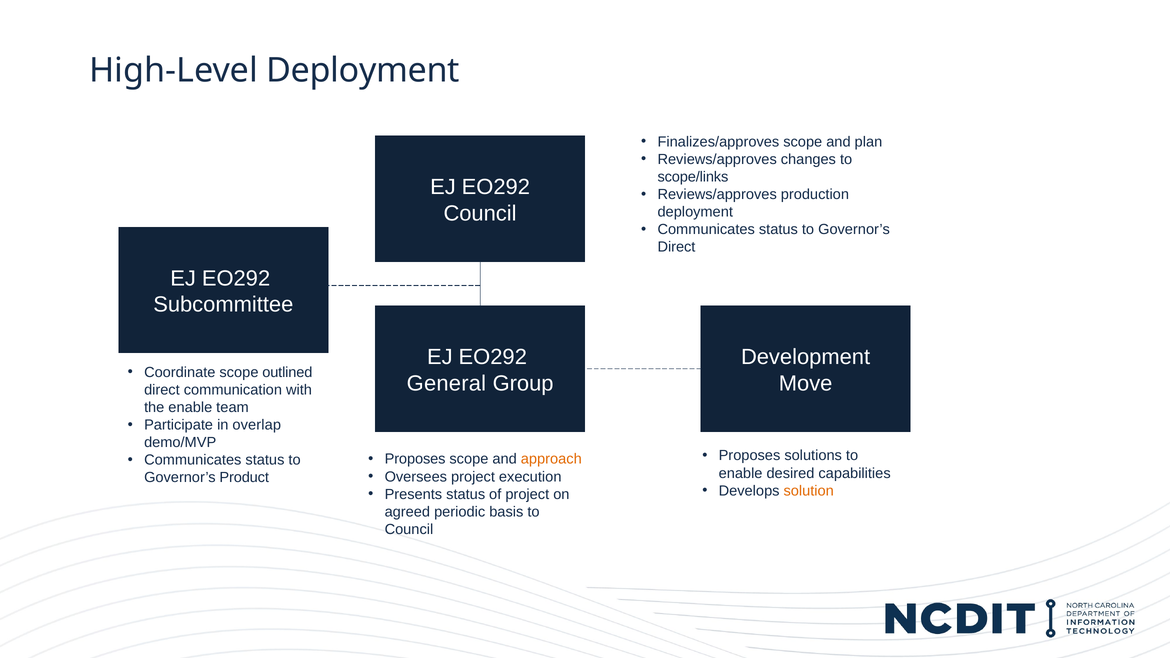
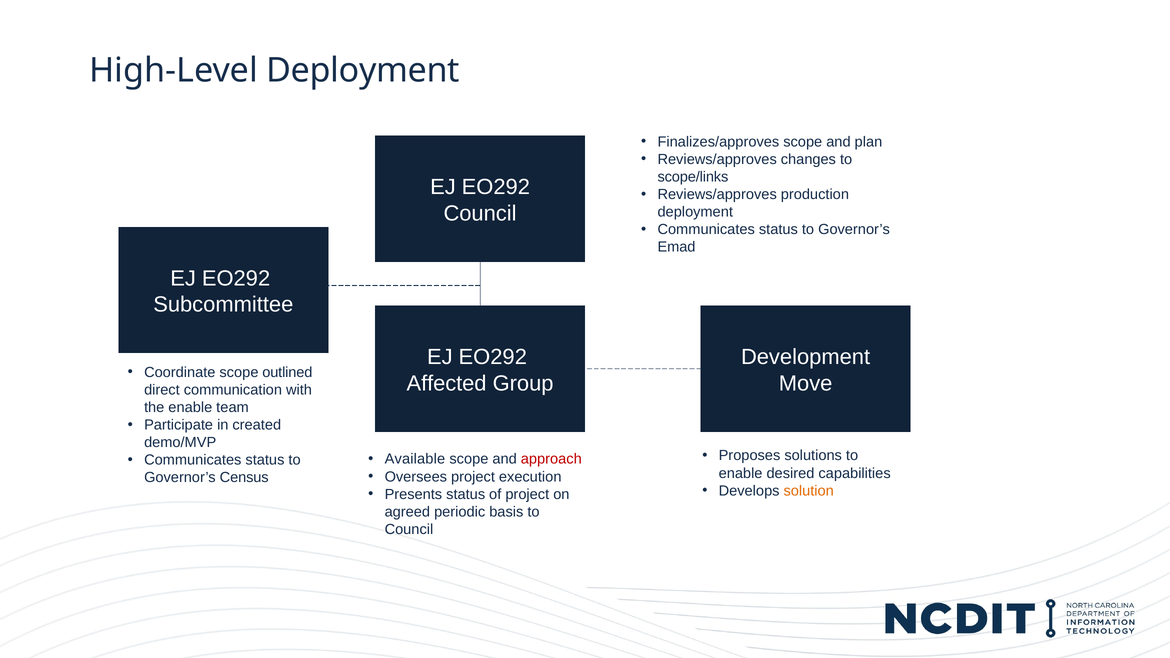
Direct: Direct -> Emad (676, 247)
General: General -> Affected (447, 384)
overlap: overlap -> created (257, 425)
Proposes: Proposes -> Available (415, 459)
approach colour: orange -> red (551, 459)
Product: Product -> Census (244, 478)
